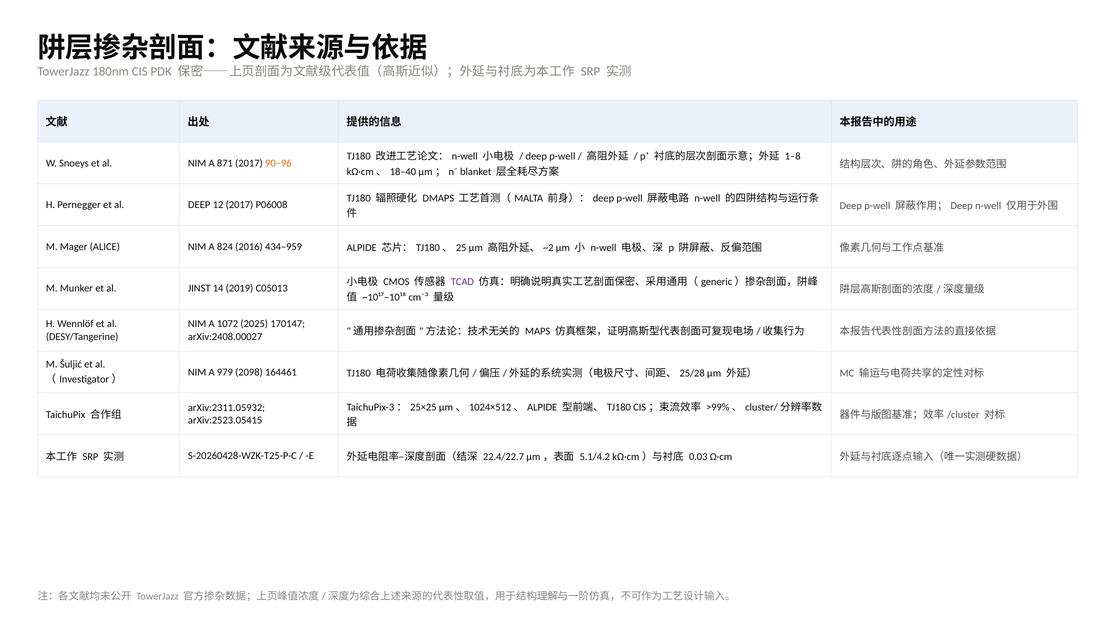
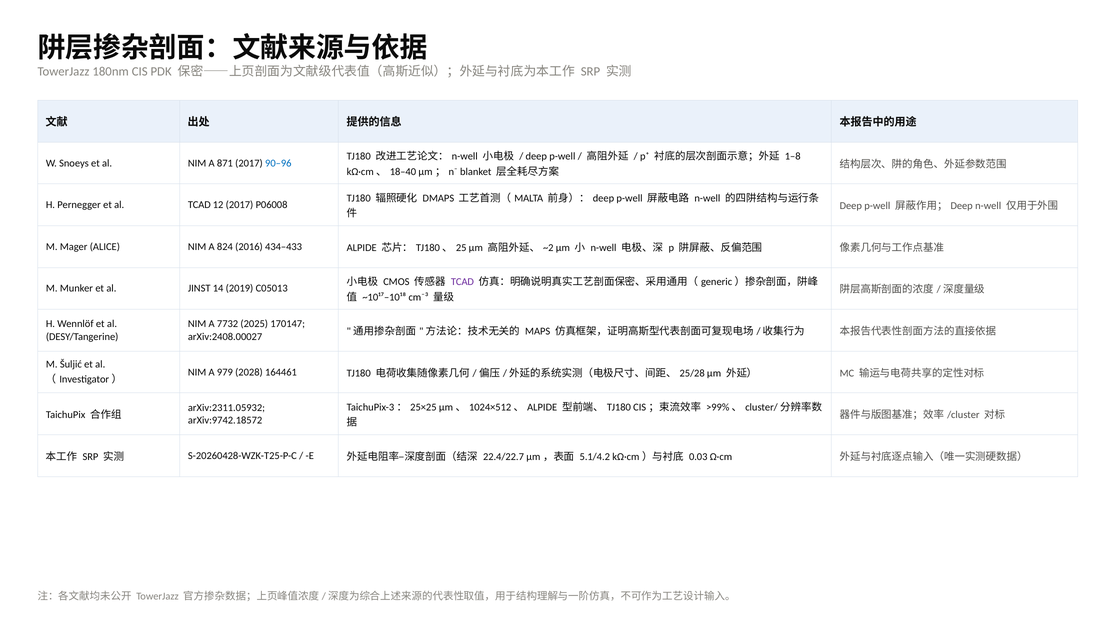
90–96 colour: orange -> blue (278, 163)
al DEEP: DEEP -> TCAD (199, 205)
434–959: 434–959 -> 434–433 (284, 247)
1072: 1072 -> 7732 (228, 324)
2098: 2098 -> 2028 (249, 372)
arXiv:2523.05415: arXiv:2523.05415 -> arXiv:9742.18572 (225, 420)
